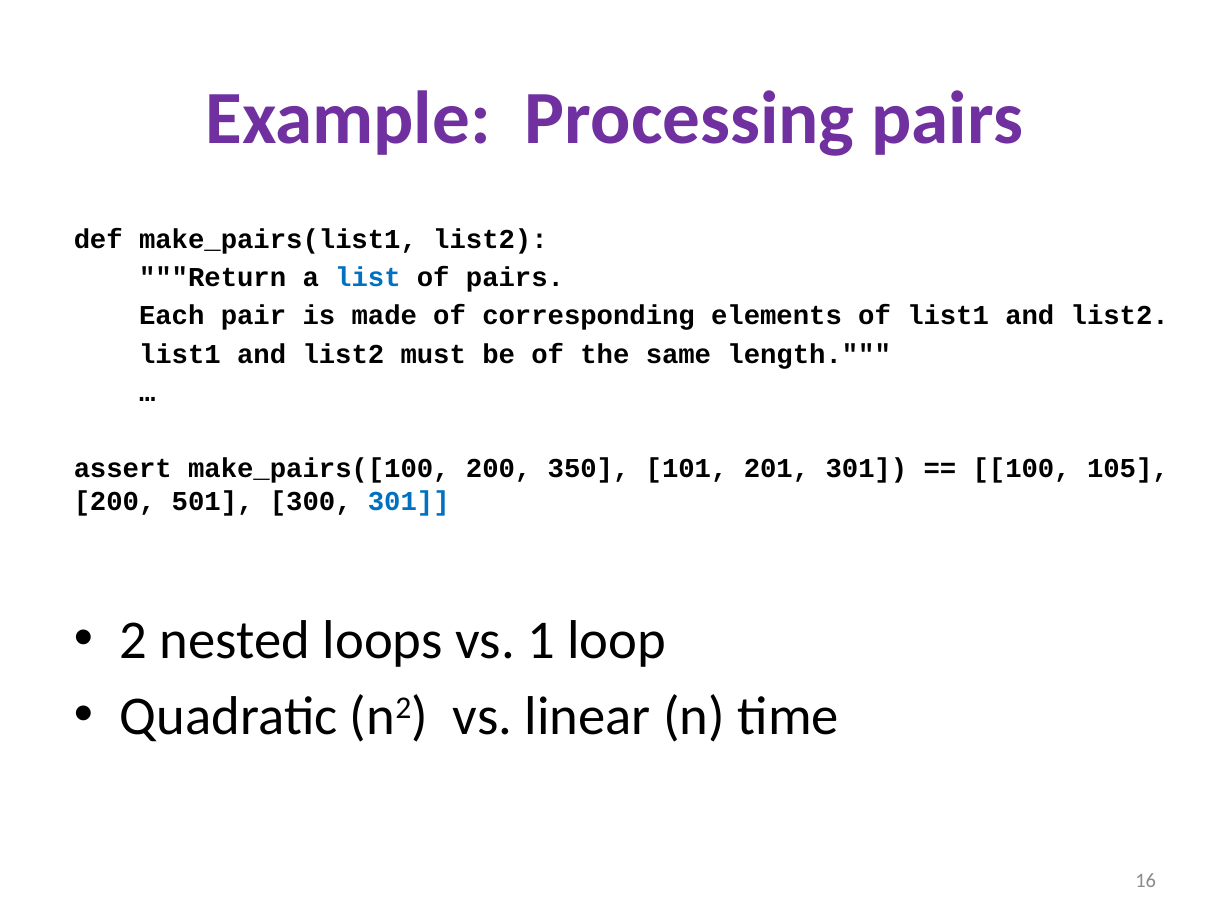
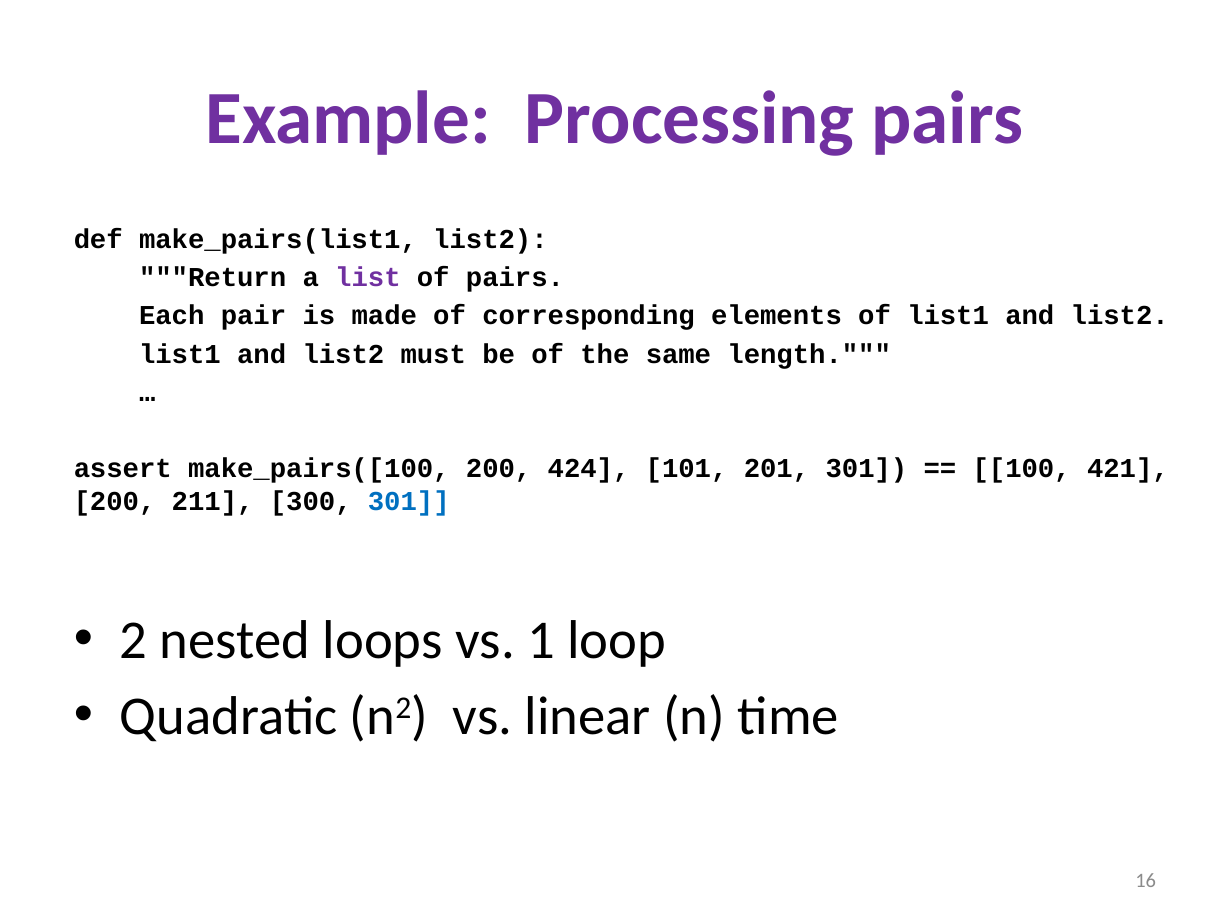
list colour: blue -> purple (368, 278)
350: 350 -> 424 (589, 469)
105: 105 -> 421 (1128, 469)
501: 501 -> 211 (213, 502)
